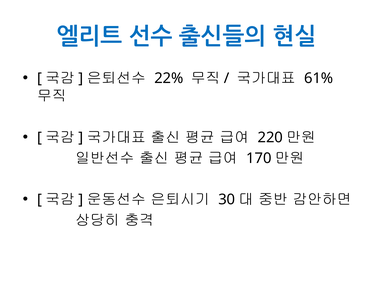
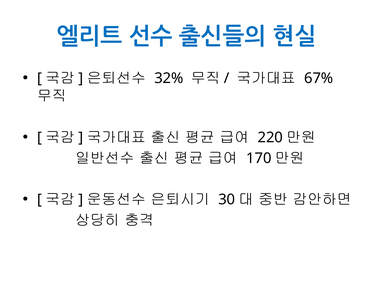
22%: 22% -> 32% (169, 78)
61%: 61% -> 67% (319, 78)
